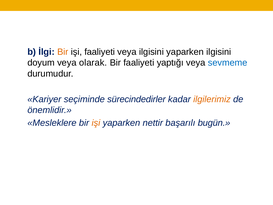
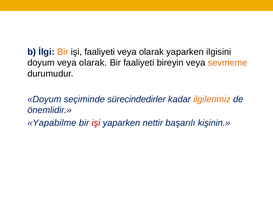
ilgisini: ilgisini -> olarak (151, 52)
yaptığı: yaptığı -> bireyin (170, 63)
sevmeme colour: blue -> orange (228, 63)
Kariyer: Kariyer -> Doyum (44, 99)
Mesleklere: Mesleklere -> Yapabilme (52, 123)
işi colour: orange -> red (96, 123)
bugün: bugün -> kişinin (214, 123)
